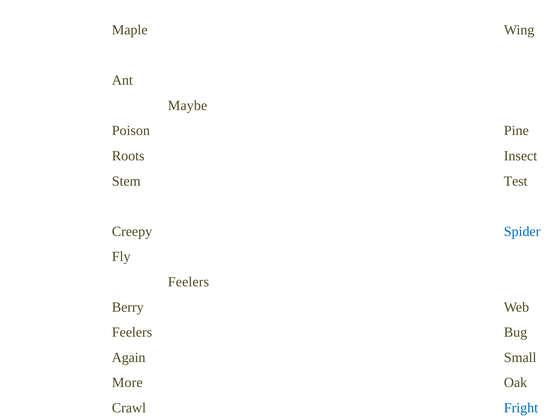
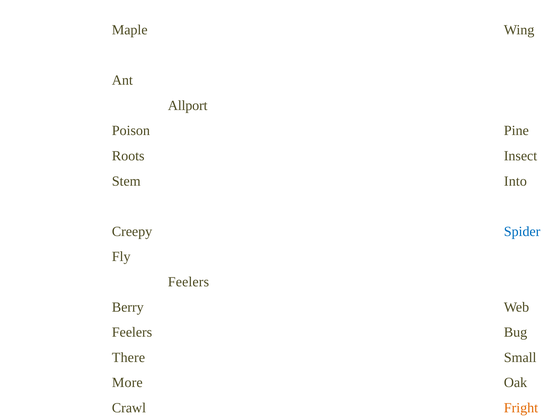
Maybe: Maybe -> Allport (188, 106)
Test: Test -> Into (515, 181)
Again: Again -> There (128, 358)
Fright colour: blue -> orange (521, 408)
